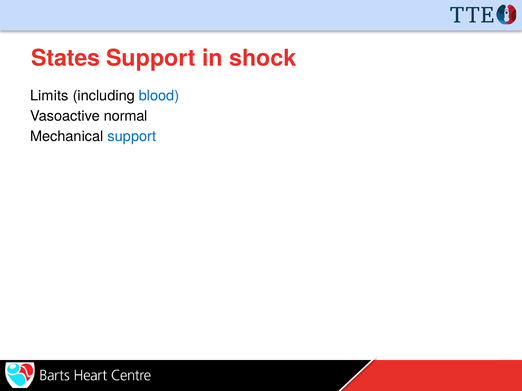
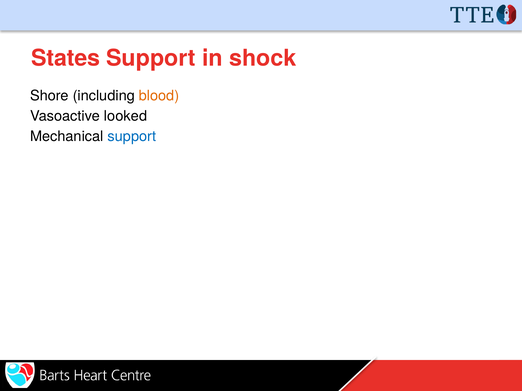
Limits: Limits -> Shore (49, 96)
blood colour: blue -> orange (159, 96)
normal: normal -> looked (126, 116)
